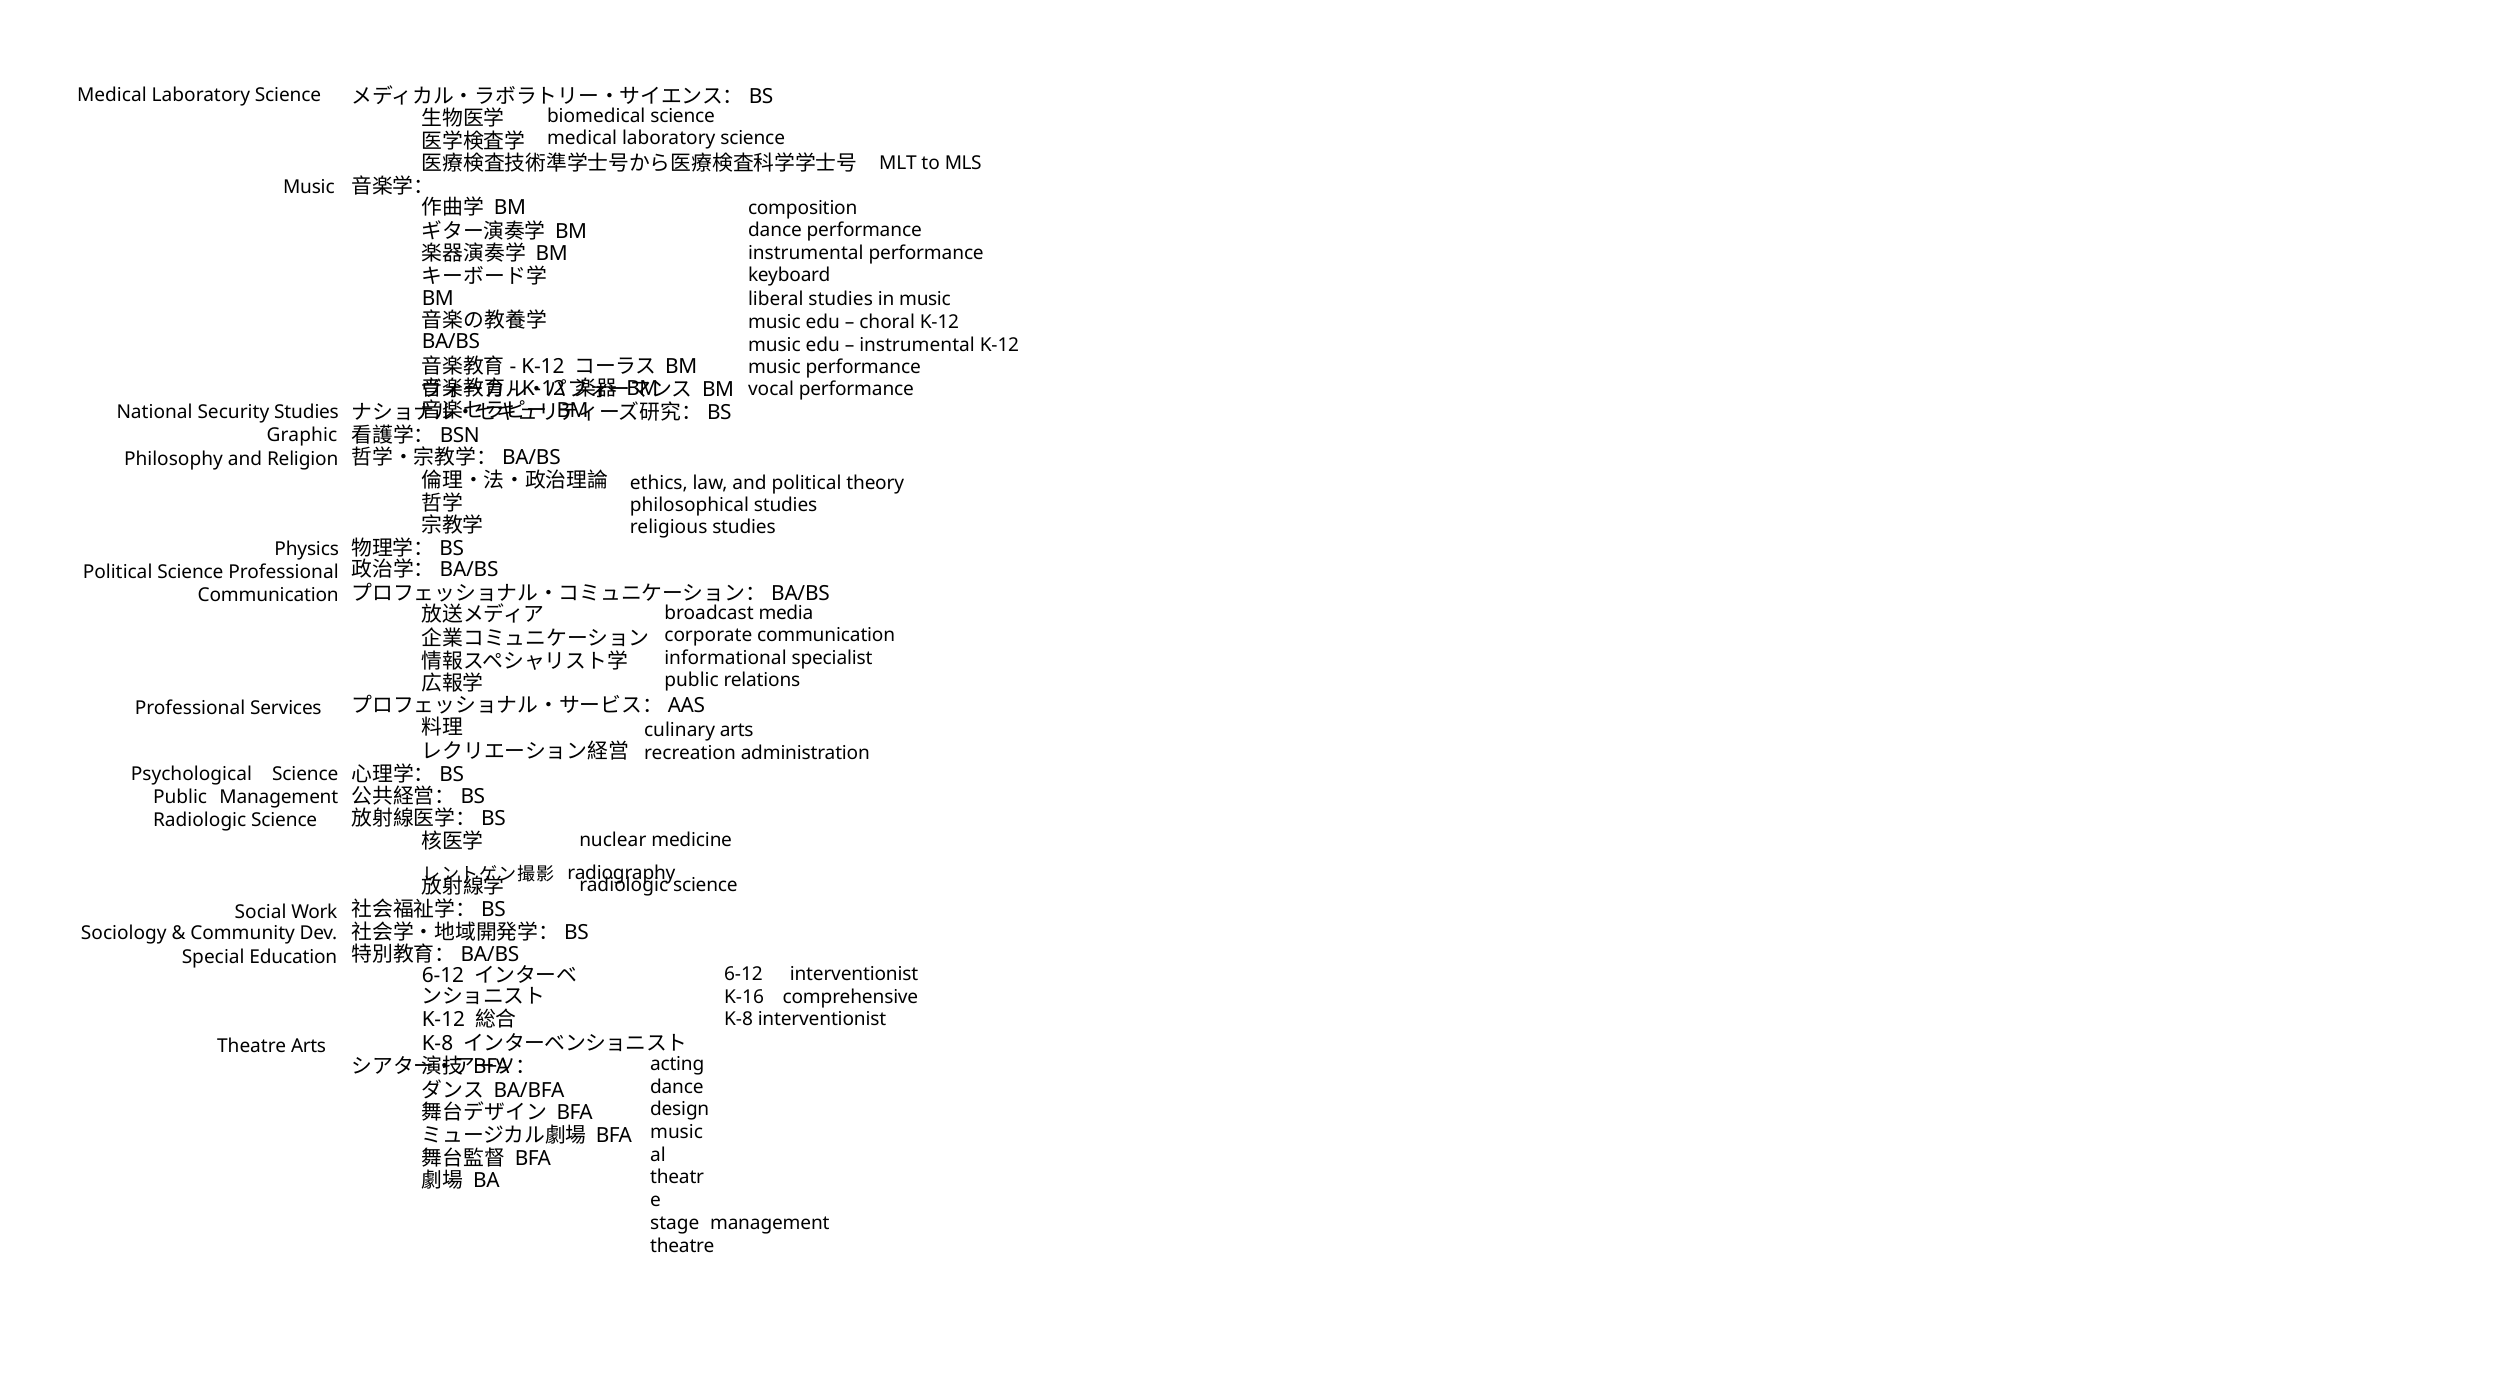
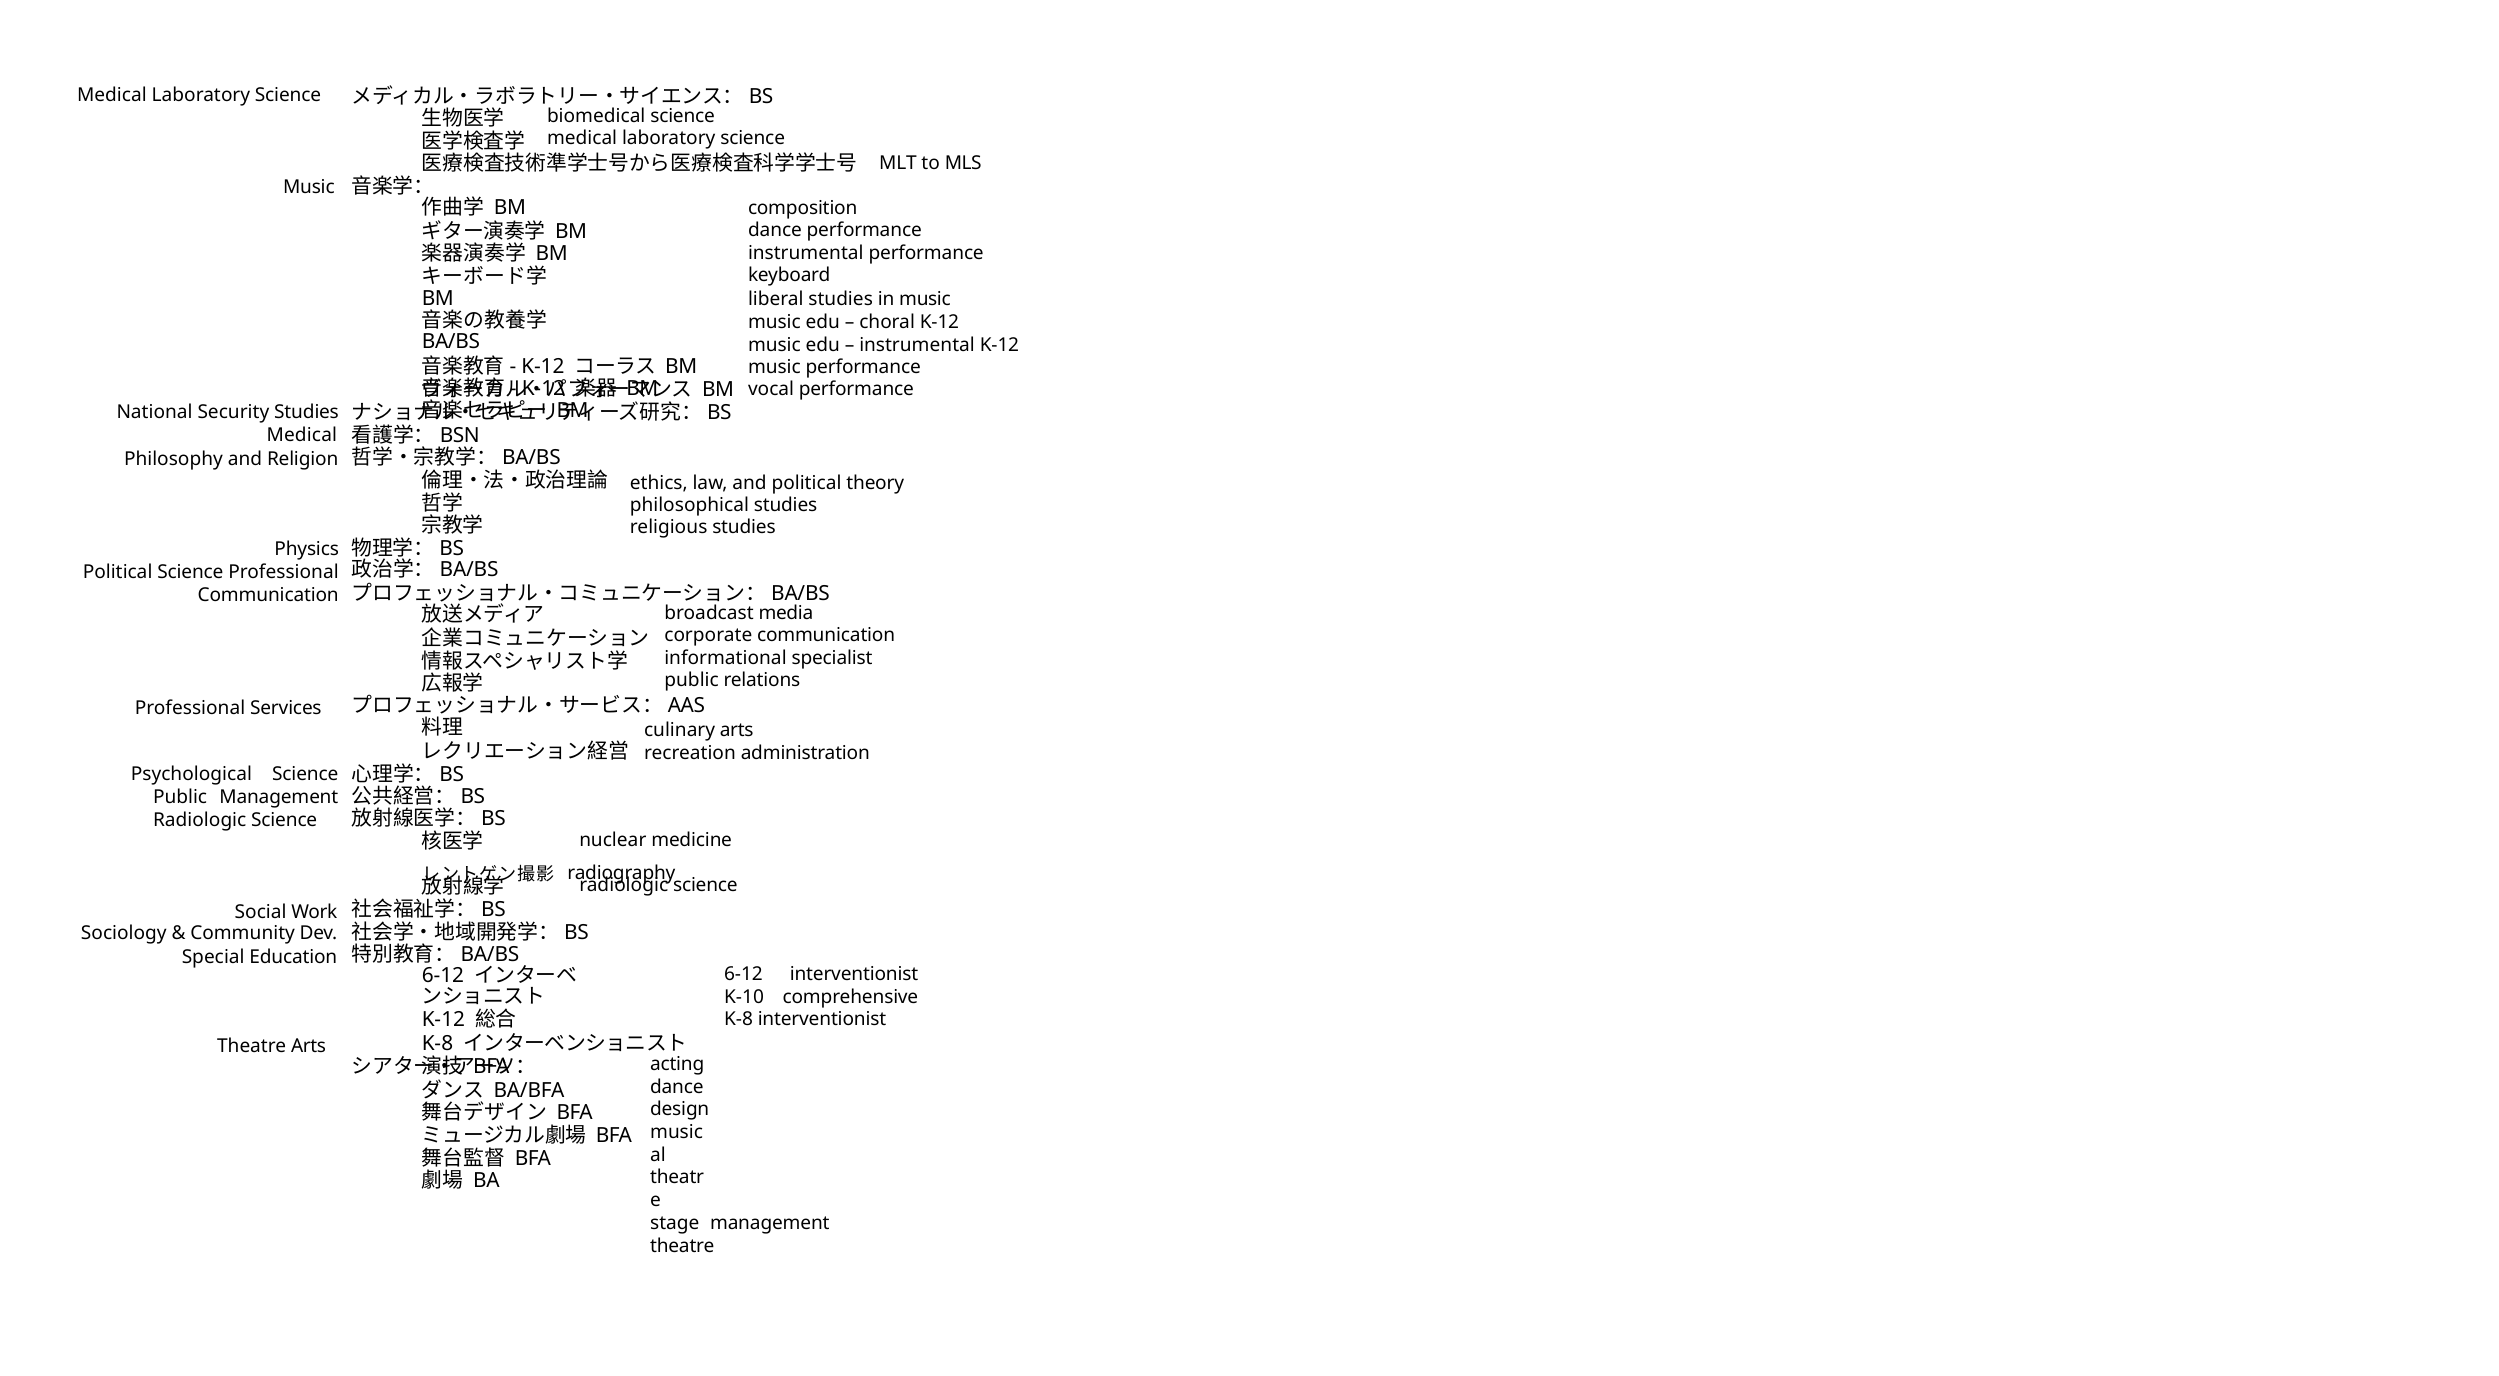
Graphic: Graphic -> Medical (302, 435)
K-16: K-16 -> K-10 (744, 996)
